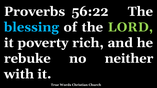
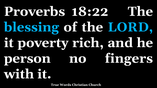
56:22: 56:22 -> 18:22 (90, 12)
LORD colour: light green -> light blue (130, 27)
rebuke: rebuke -> person (27, 59)
neither: neither -> fingers (129, 59)
